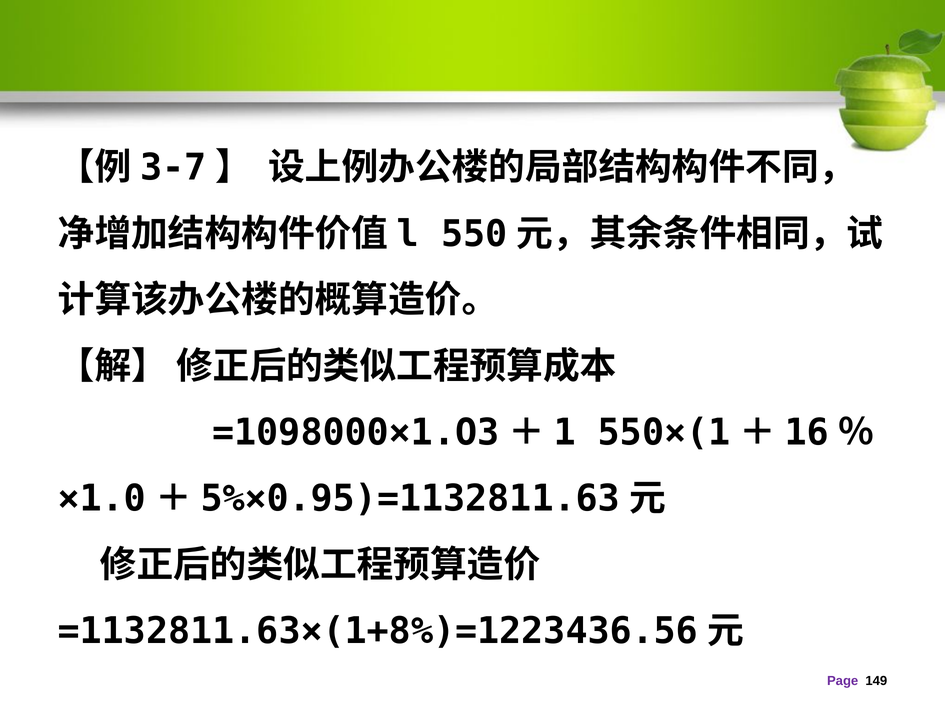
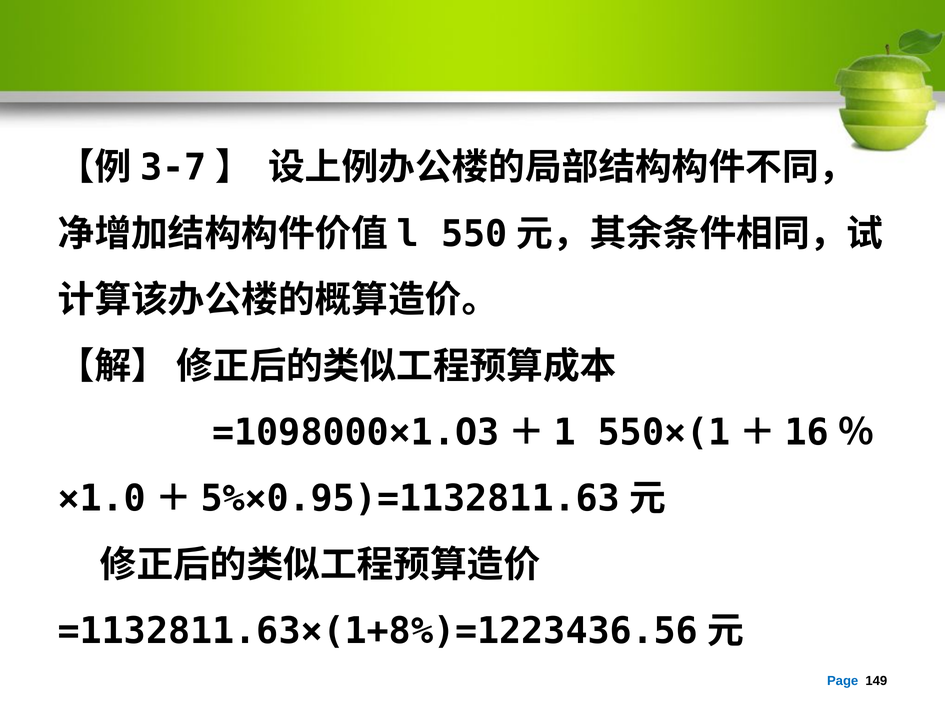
Page colour: purple -> blue (843, 680)
